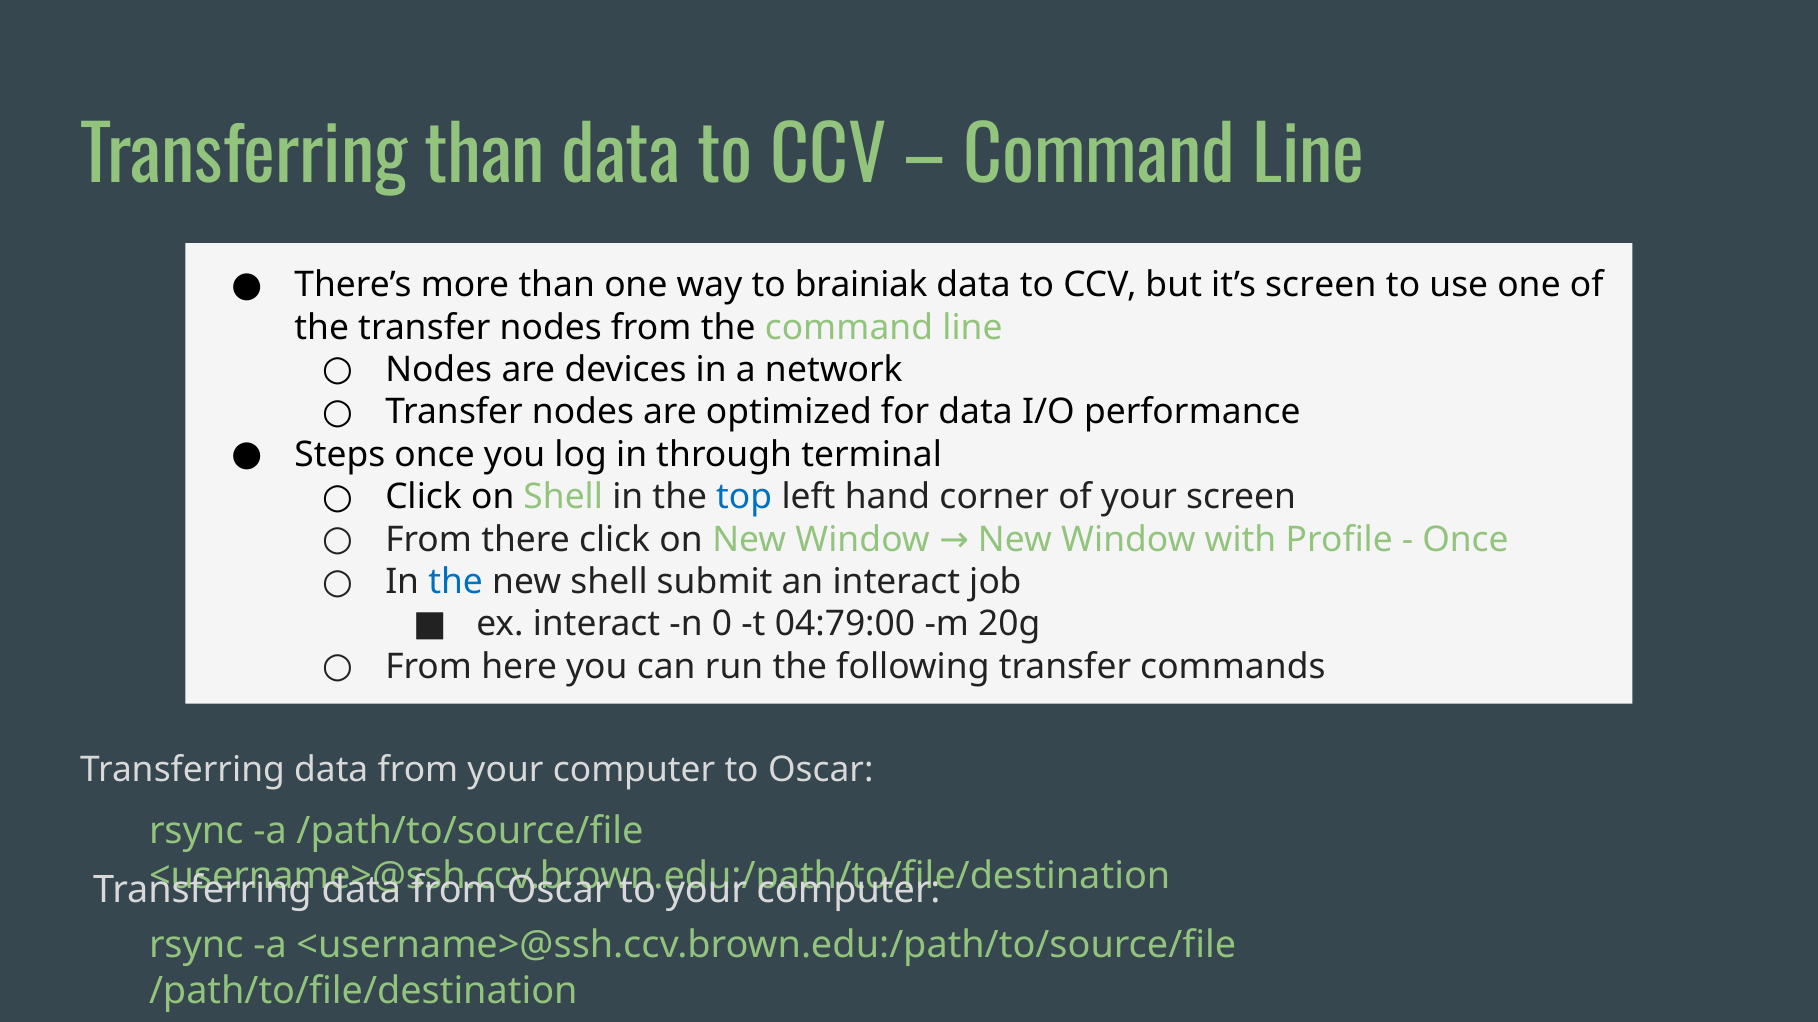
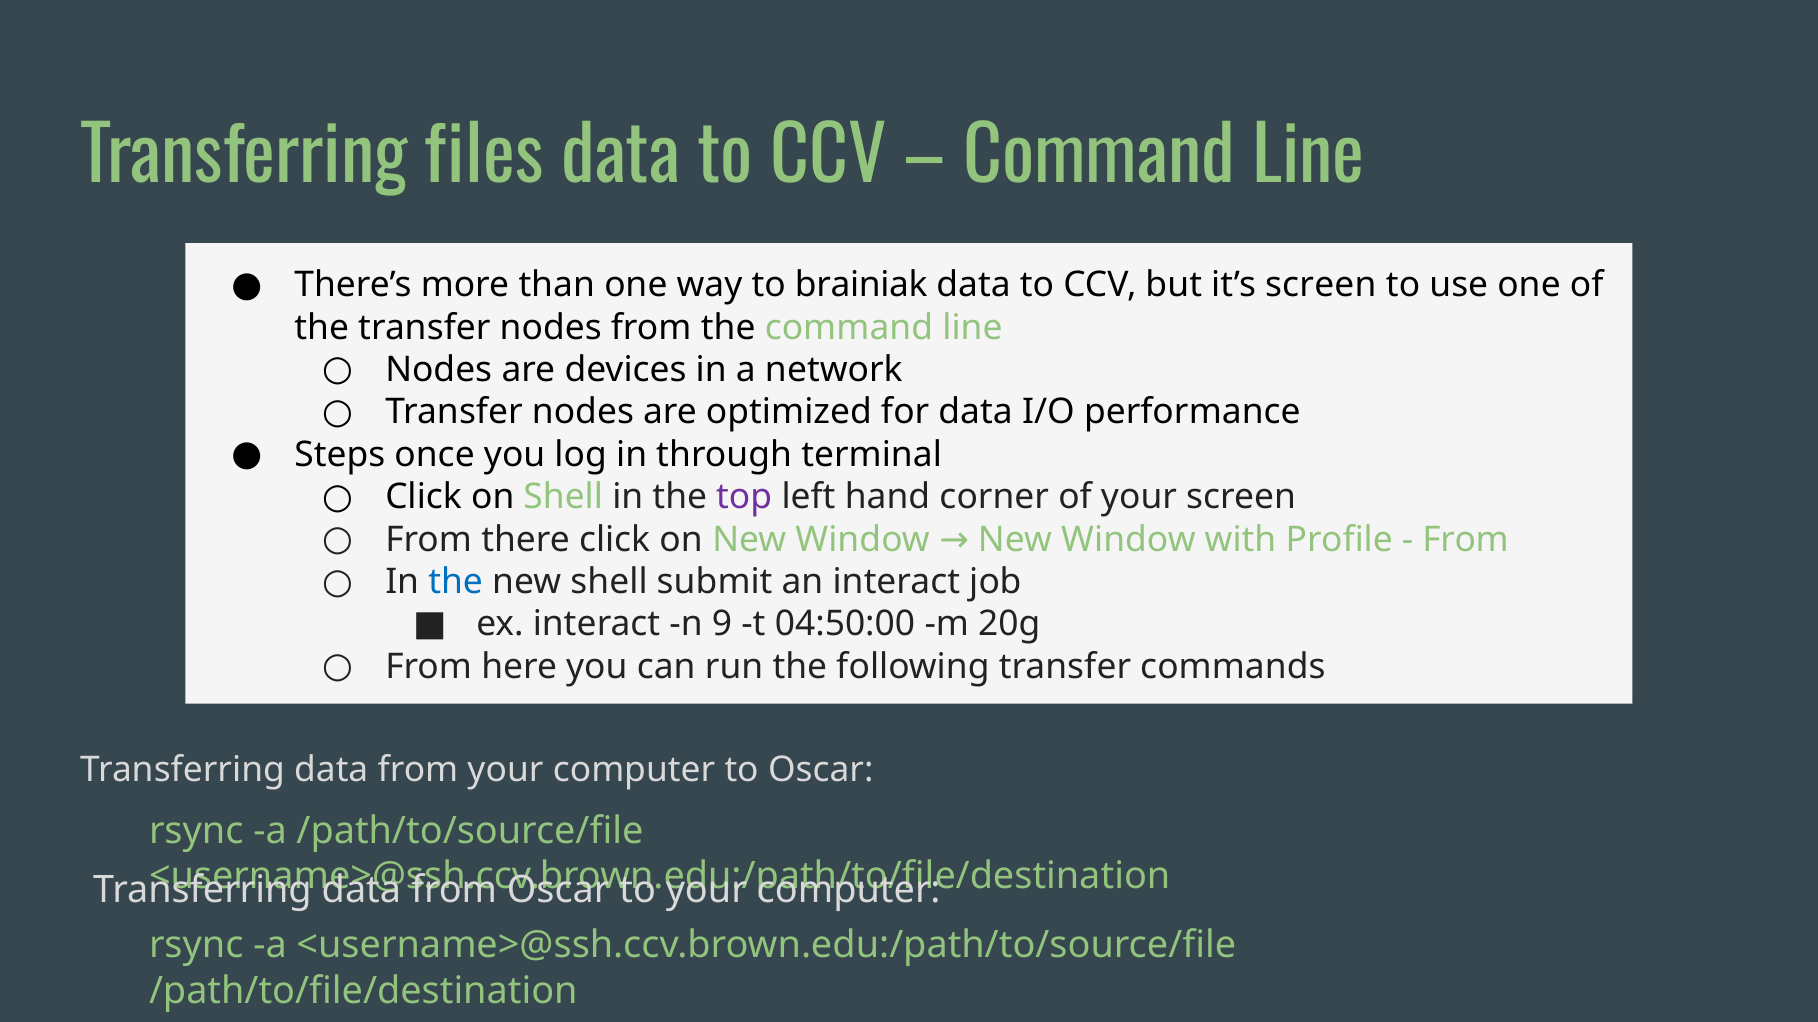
Transferring than: than -> files (484, 157)
top colour: blue -> purple (744, 497)
Once: Once -> From (1466, 540)
0: 0 -> 9 (722, 625)
04:79:00: 04:79:00 -> 04:50:00 (845, 625)
